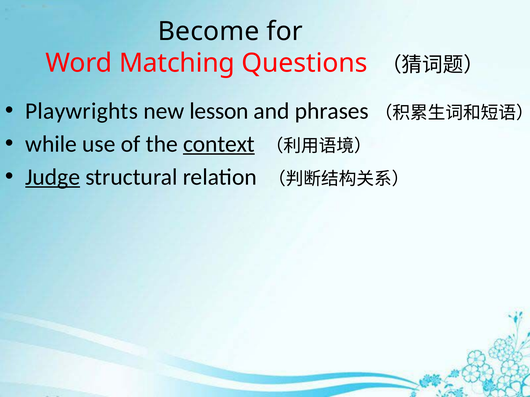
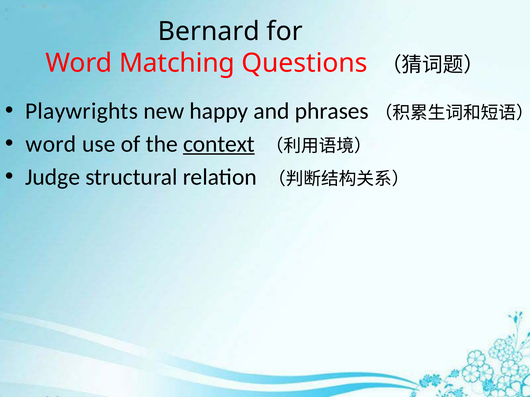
Become: Become -> Bernard (209, 31)
lesson: lesson -> happy (219, 111)
while: while -> word (51, 144)
Judge underline: present -> none (53, 177)
